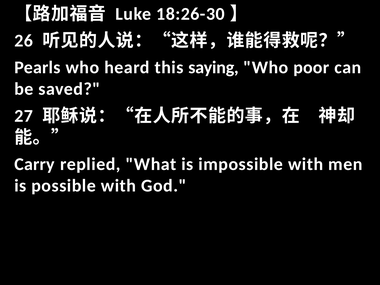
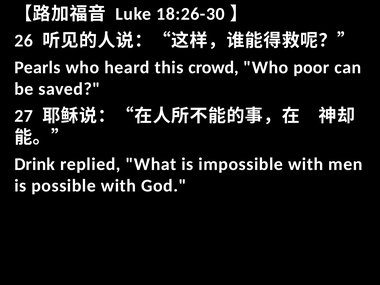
saying: saying -> crowd (214, 68)
Carry: Carry -> Drink (35, 164)
